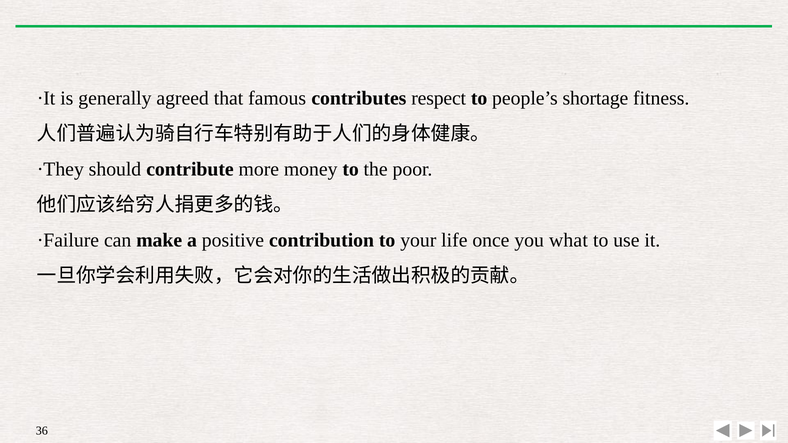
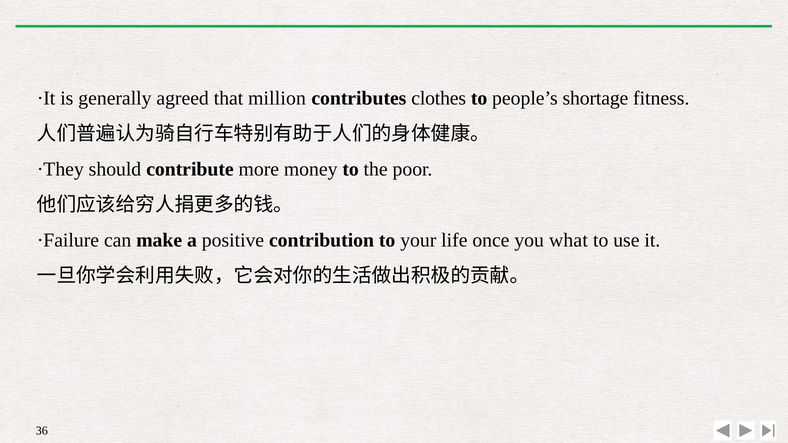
famous: famous -> million (277, 99)
respect: respect -> clothes (439, 99)
